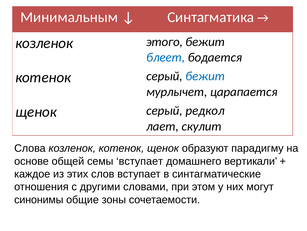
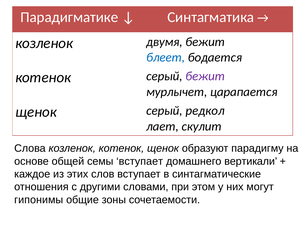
Минимальным: Минимальным -> Парадигматике (69, 17)
этого: этого -> двумя (164, 42)
бежит colour: blue -> purple (205, 76)
синонимы: синонимы -> гипонимы (39, 199)
